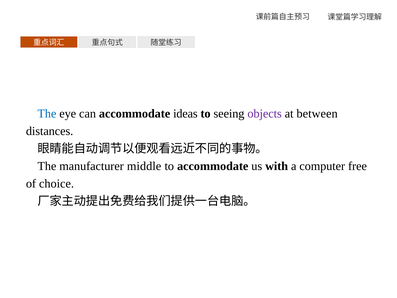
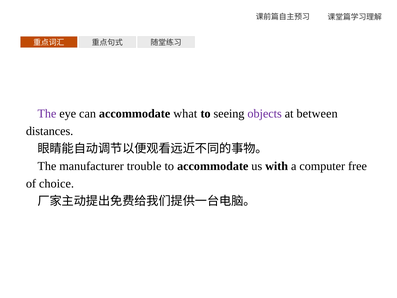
The colour: blue -> purple (47, 114)
ideas: ideas -> what (185, 114)
middle: middle -> trouble (144, 166)
